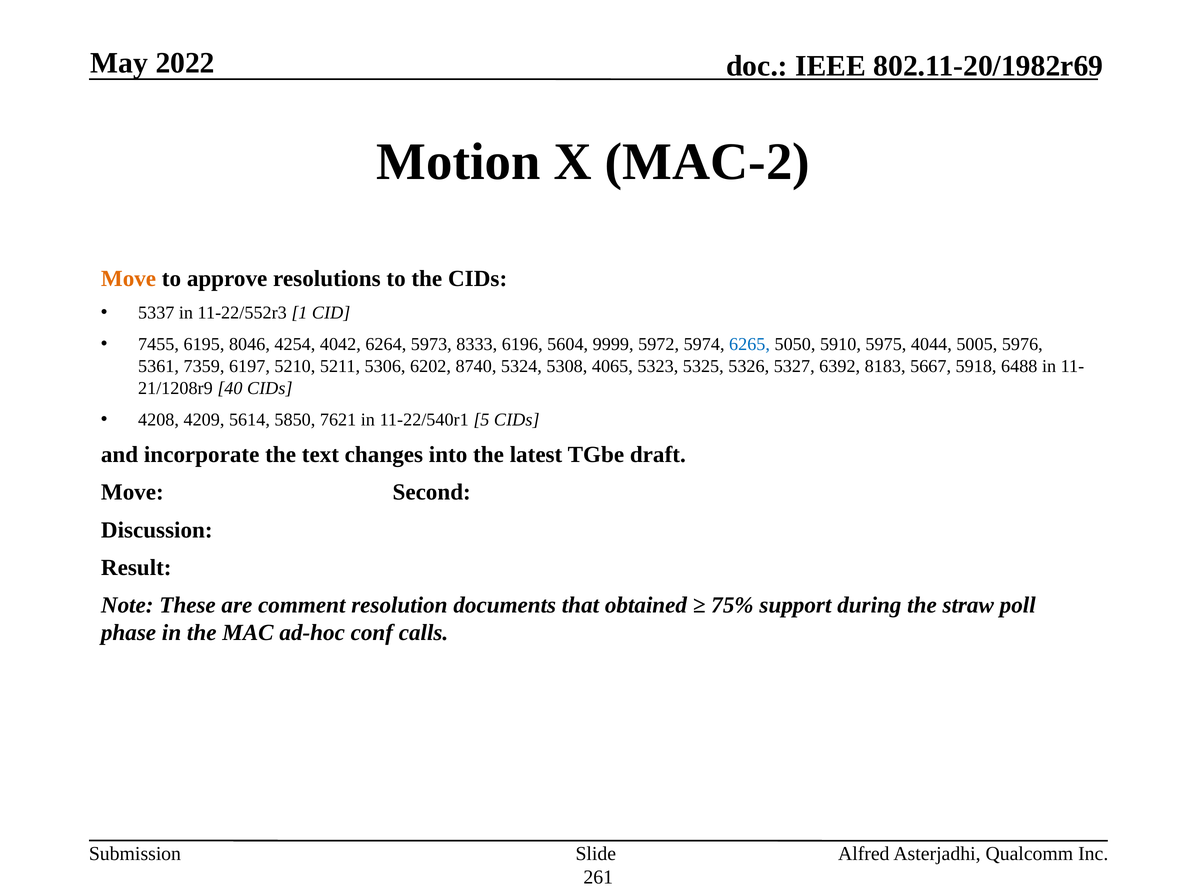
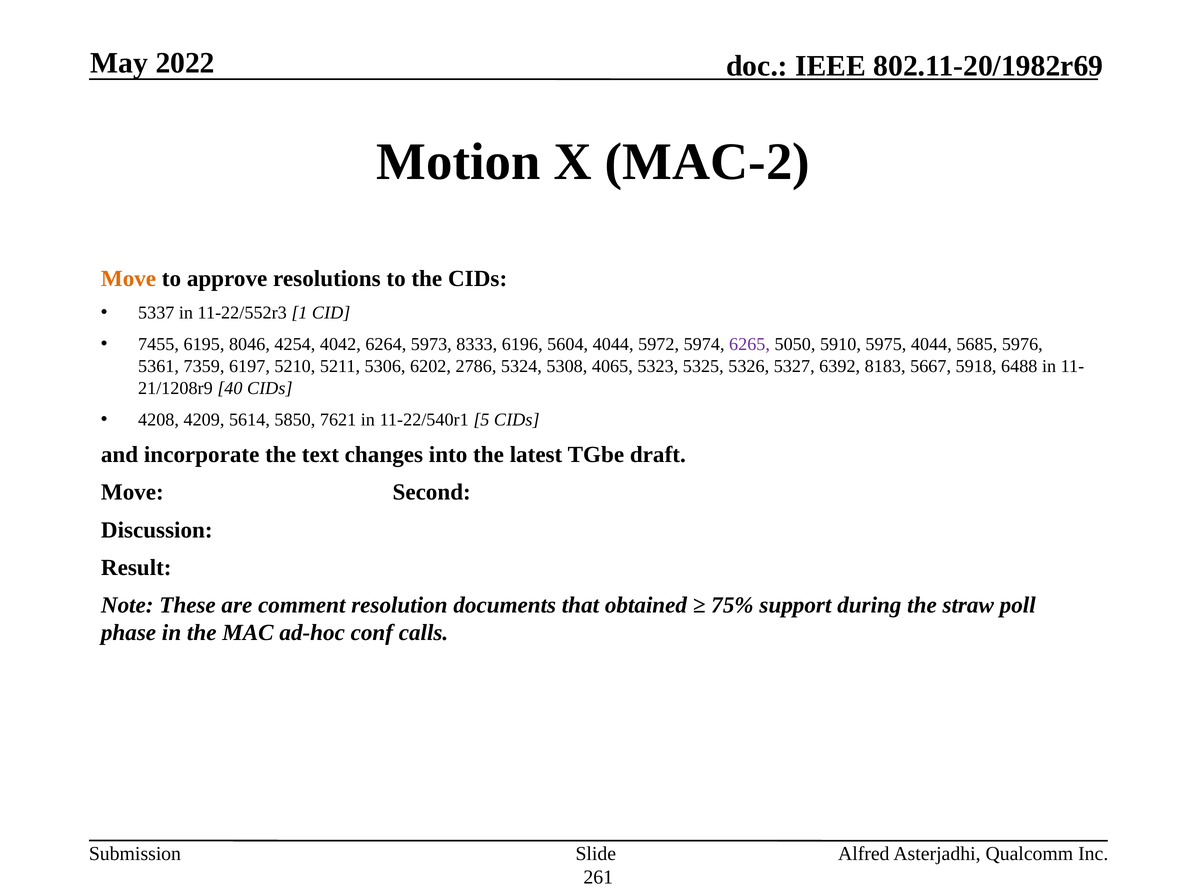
5604 9999: 9999 -> 4044 (613, 345)
6265 colour: blue -> purple (750, 345)
5005: 5005 -> 5685 (977, 345)
8740: 8740 -> 2786 (476, 366)
